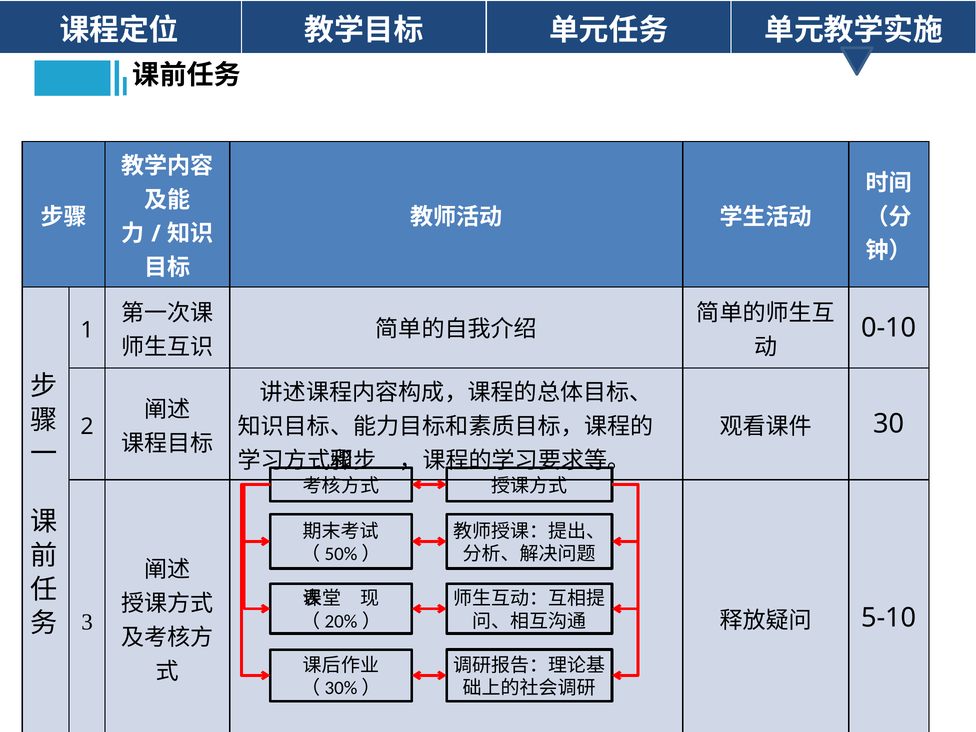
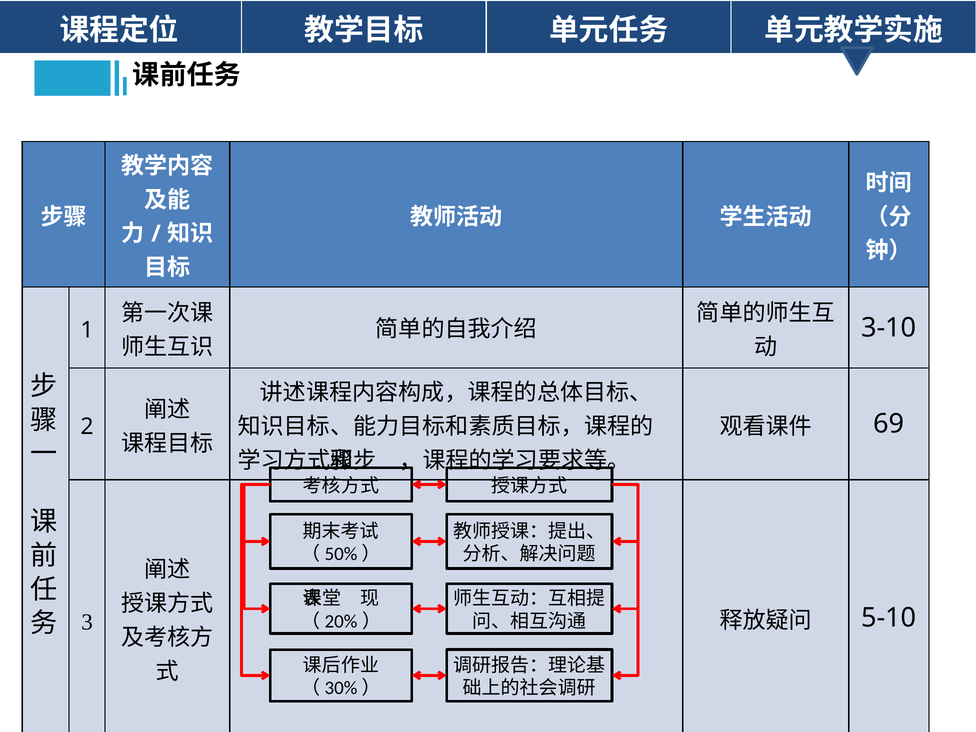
0-10: 0-10 -> 3-10 (889, 328)
30: 30 -> 69 (889, 424)
